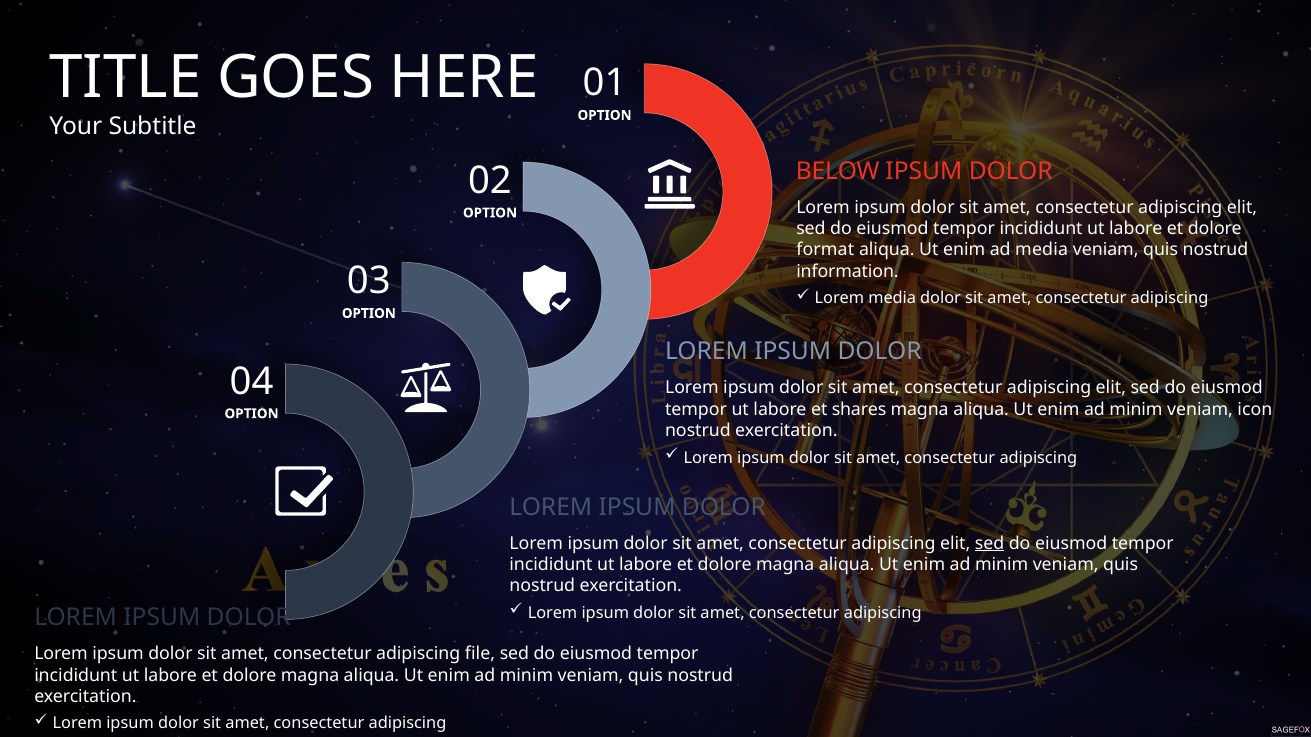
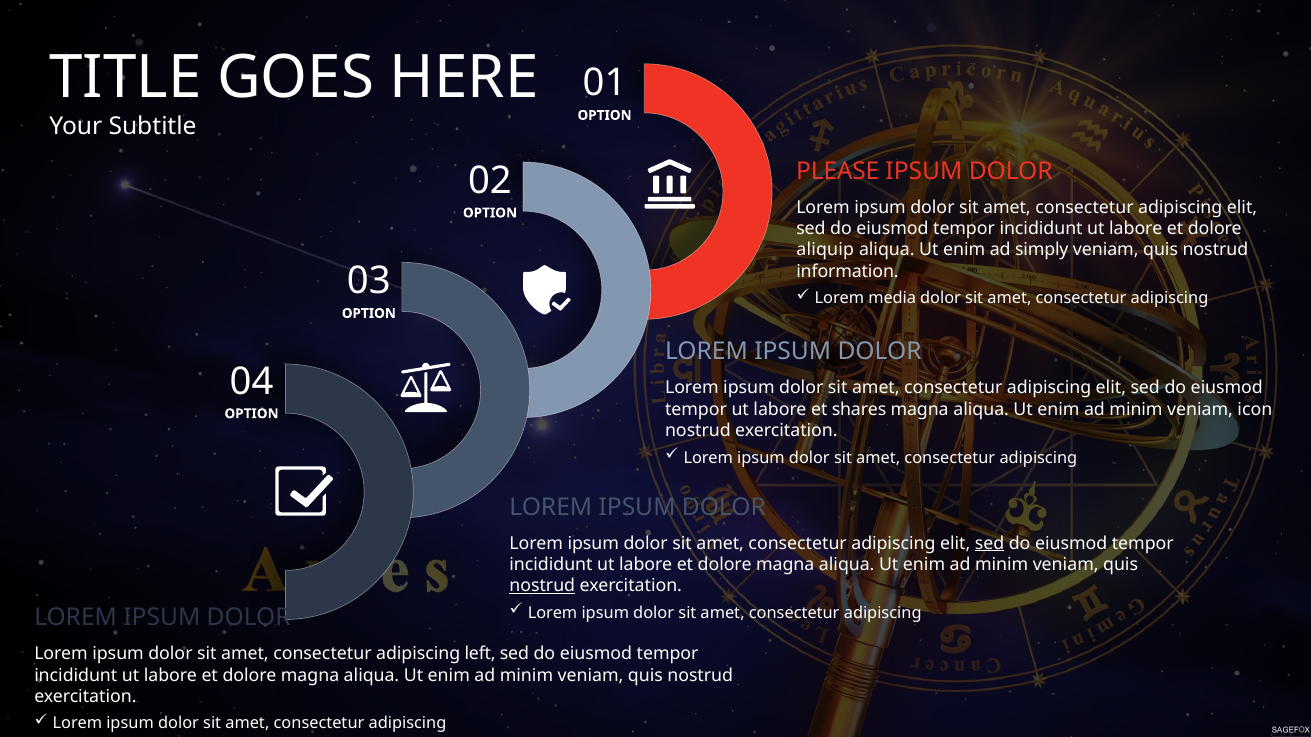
BELOW: BELOW -> PLEASE (838, 171)
format: format -> aliquip (825, 250)
ad media: media -> simply (1042, 250)
nostrud underline: none -> present (542, 586)
file: file -> left (480, 654)
